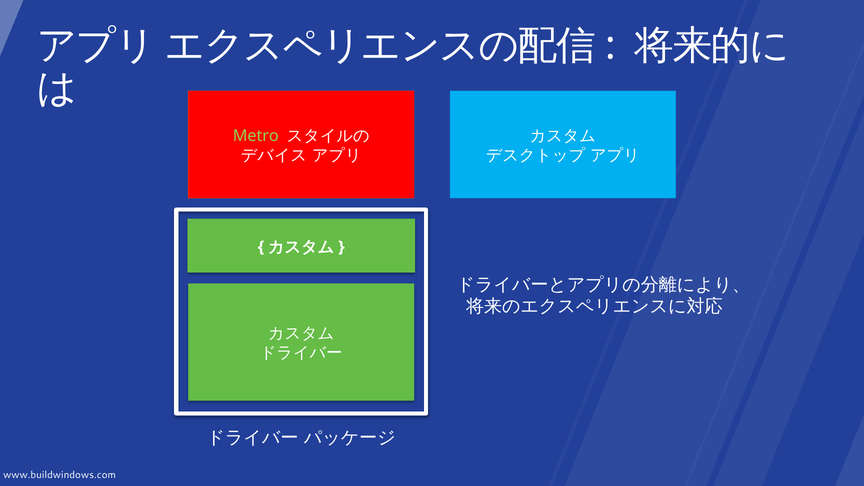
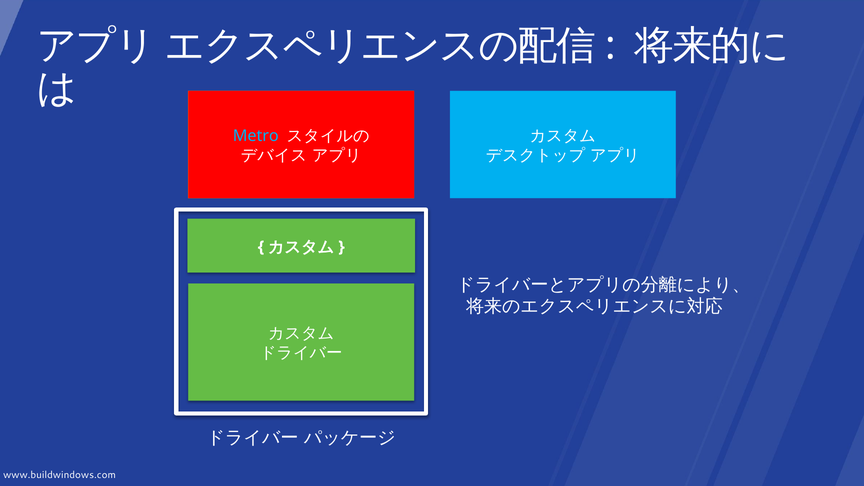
Metro colour: light green -> light blue (256, 136)
